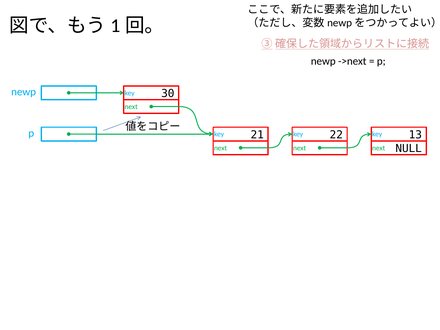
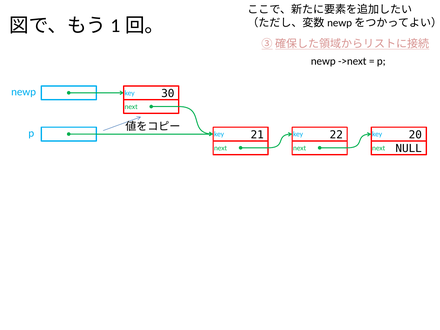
13: 13 -> 20 (415, 135)
